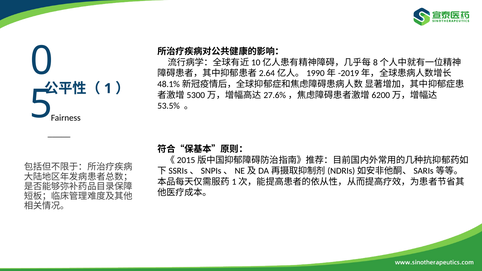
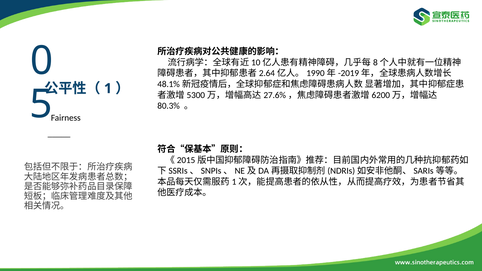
53.5%: 53.5% -> 80.3% (169, 106)
